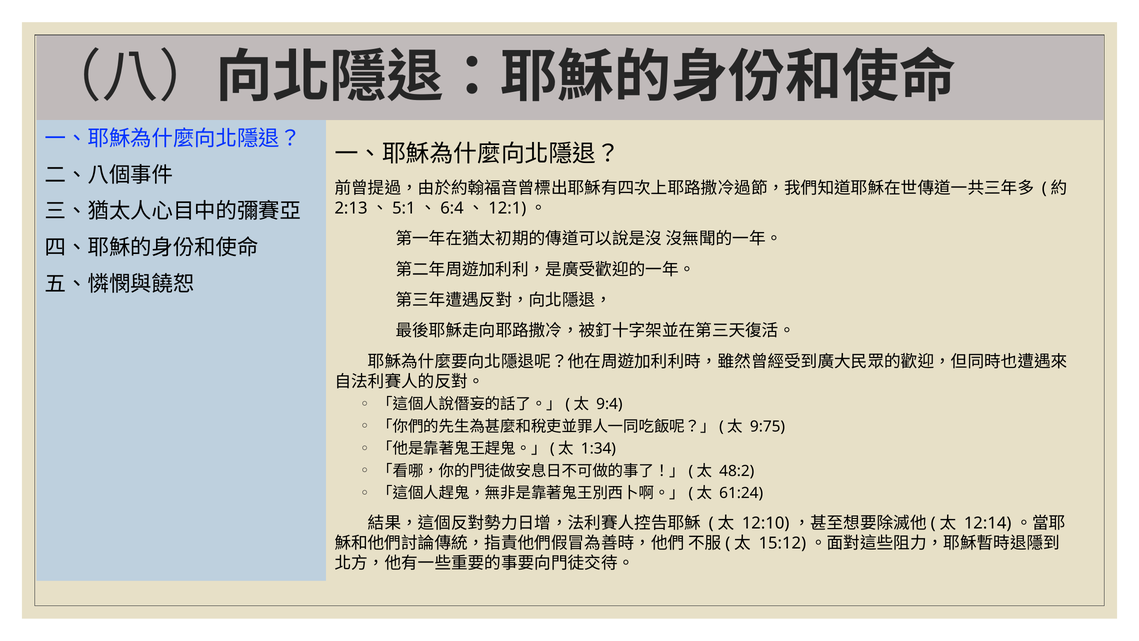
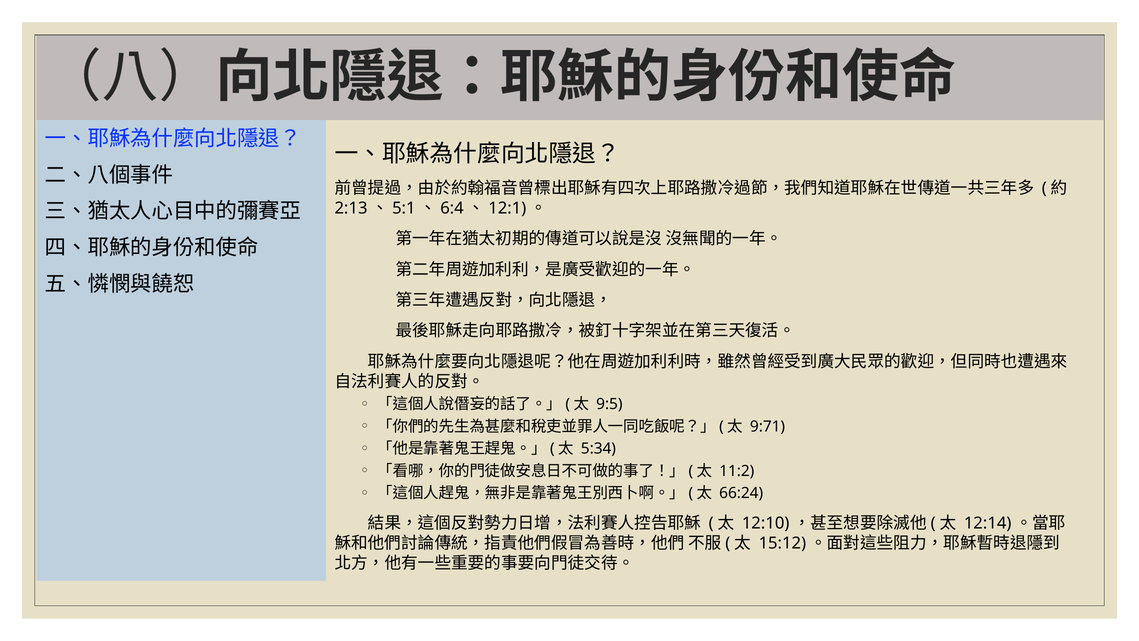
9:4: 9:4 -> 9:5 (609, 404)
9:75: 9:75 -> 9:71 (768, 426)
1:34: 1:34 -> 5:34 (598, 449)
48:2: 48:2 -> 11:2 (737, 471)
61:24: 61:24 -> 66:24 (741, 493)
